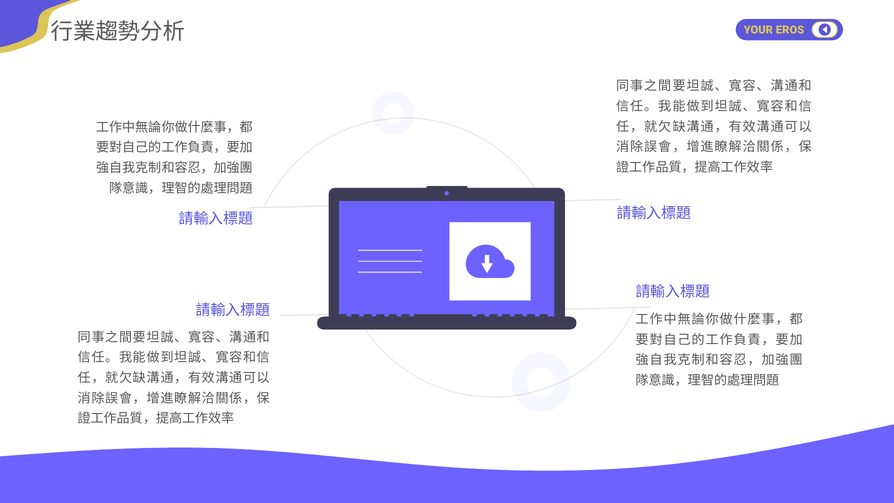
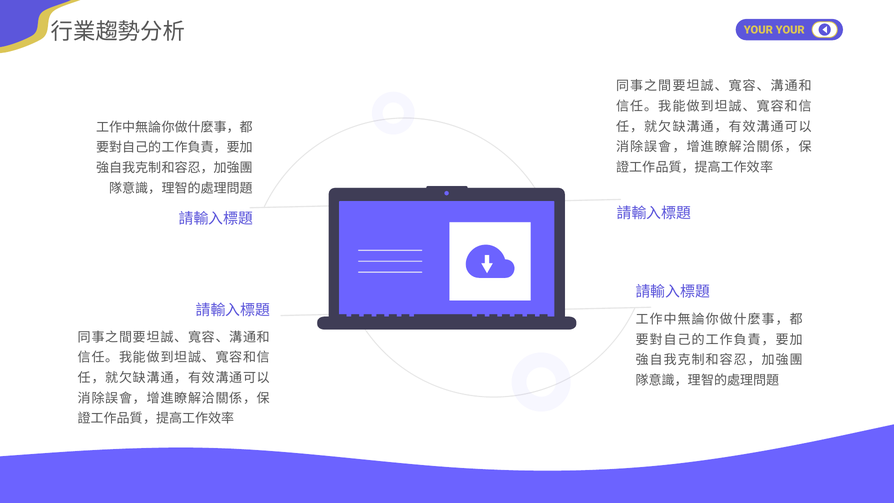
YOUR EROS: EROS -> YOUR (790, 30)
